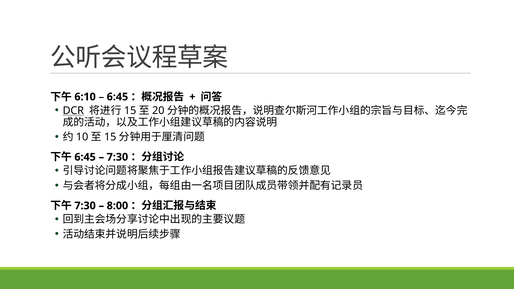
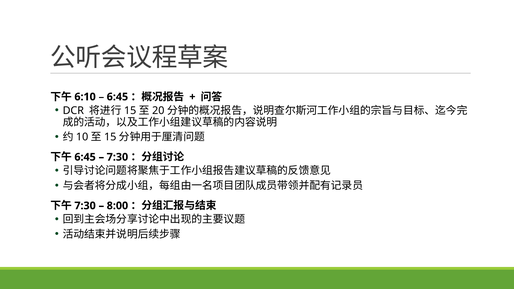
DCR underline: present -> none (73, 111)
